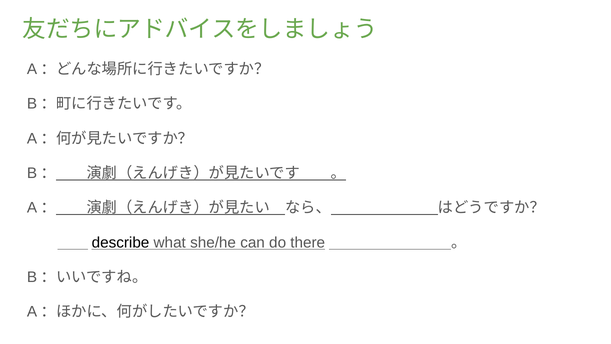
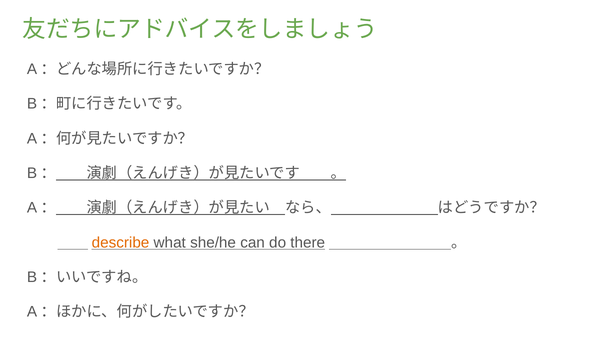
describe colour: black -> orange (121, 242)
